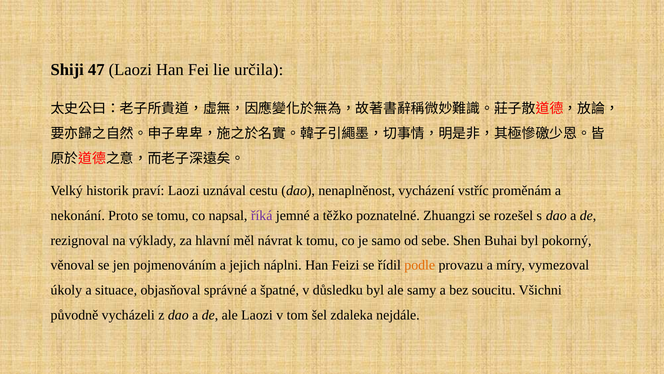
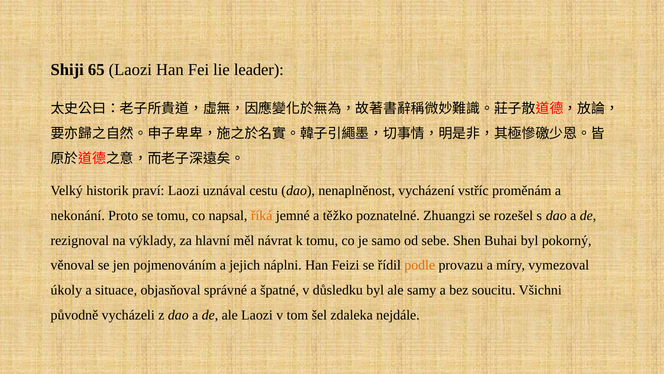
47: 47 -> 65 (96, 70)
určila: určila -> leader (259, 70)
říká colour: purple -> orange (262, 215)
